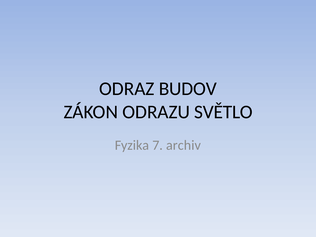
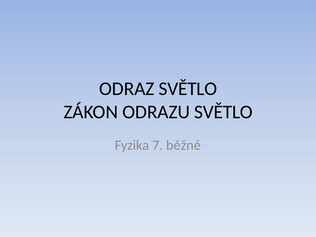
ODRAZ BUDOV: BUDOV -> SVĚTLO (188, 89)
archiv: archiv -> běžné (184, 145)
